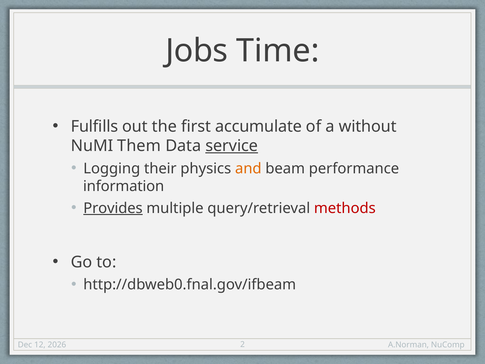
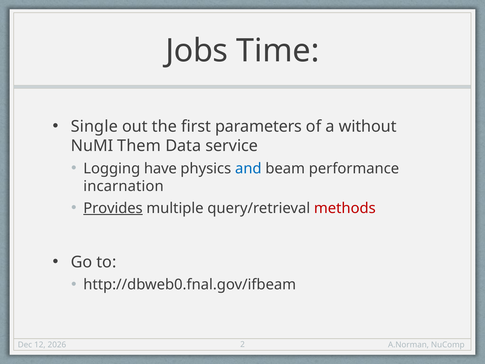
Fulfills: Fulfills -> Single (94, 126)
accumulate: accumulate -> parameters (259, 126)
service underline: present -> none (232, 146)
their: their -> have (160, 168)
and colour: orange -> blue (248, 168)
information: information -> incarnation (124, 186)
